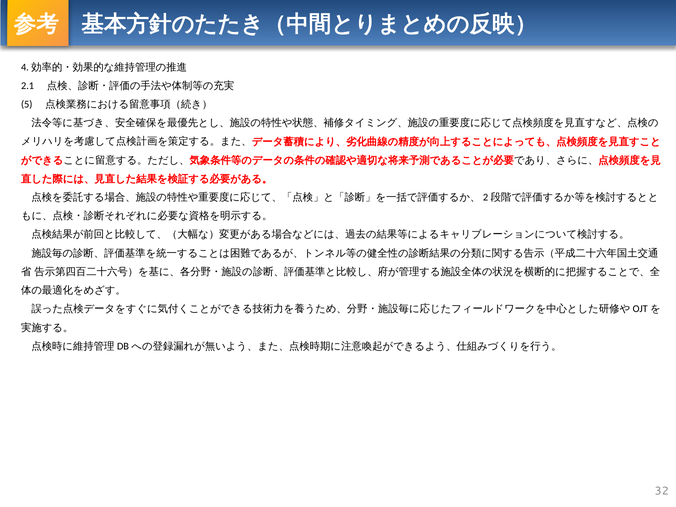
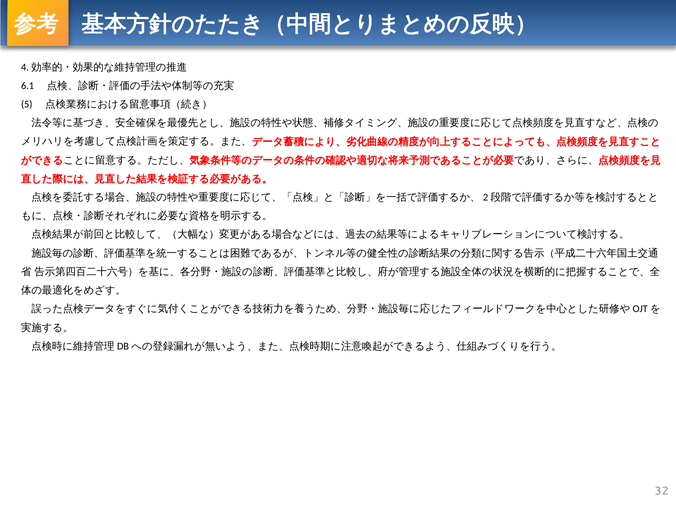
2.1: 2.1 -> 6.1 (28, 86)
